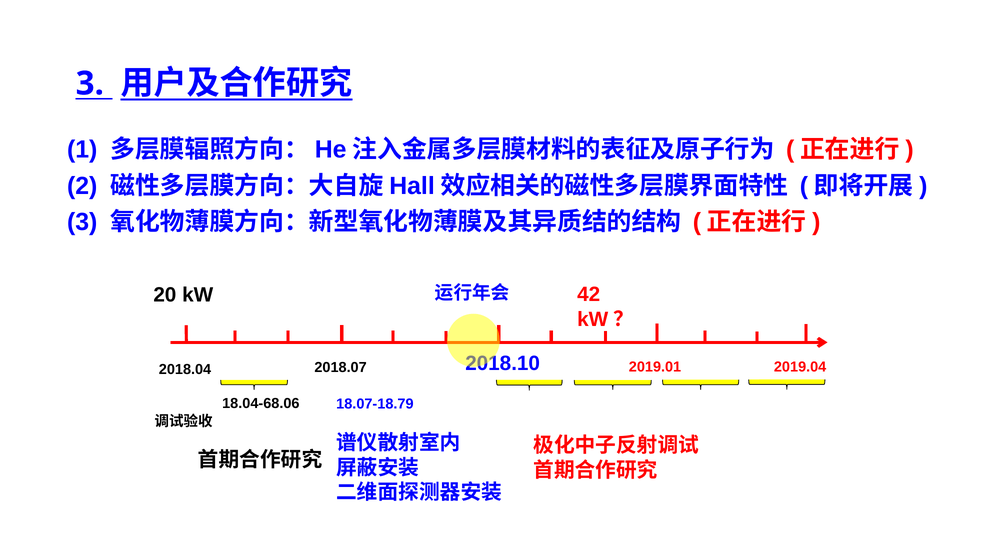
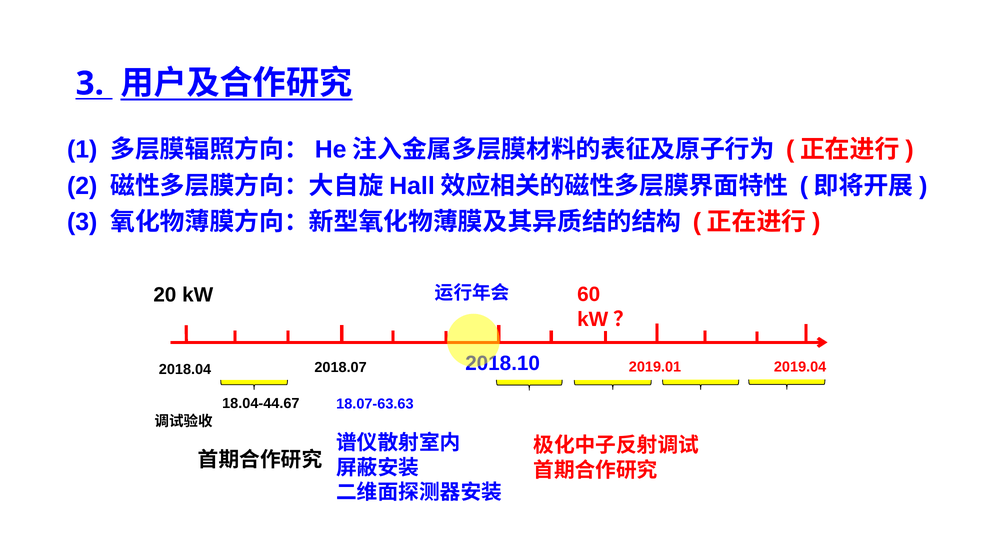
42: 42 -> 60 (589, 294)
18.04-68.06: 18.04-68.06 -> 18.04-44.67 (261, 403)
18.07-18.79: 18.07-18.79 -> 18.07-63.63 (375, 404)
